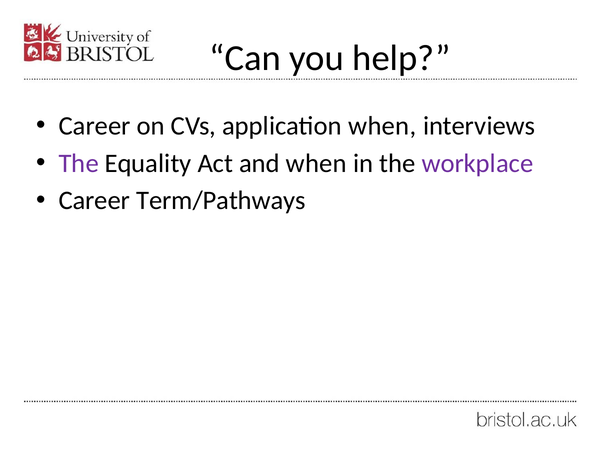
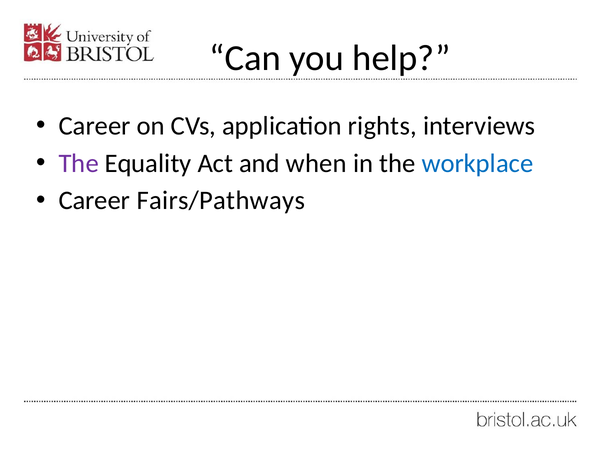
application when: when -> rights (382, 126)
workplace colour: purple -> blue (477, 163)
Term/Pathways: Term/Pathways -> Fairs/Pathways (221, 201)
